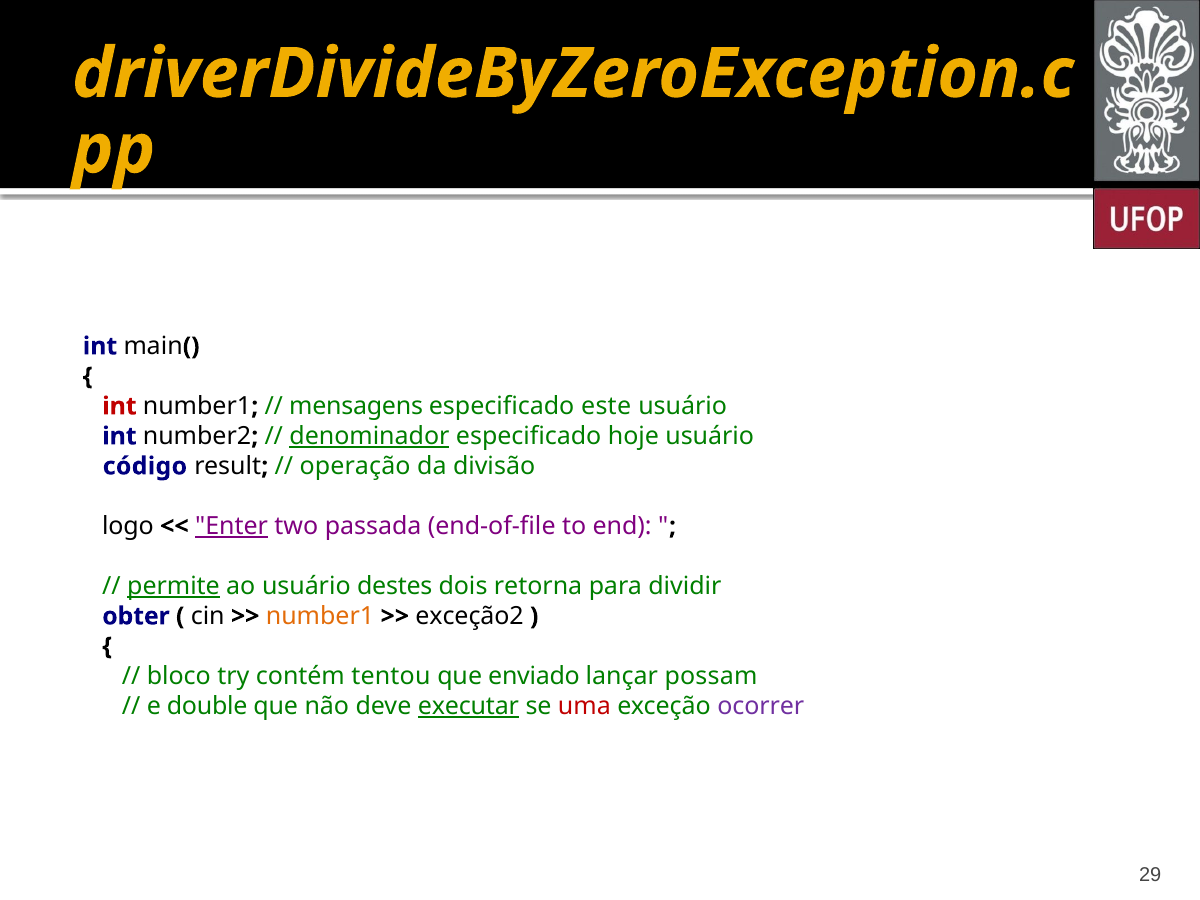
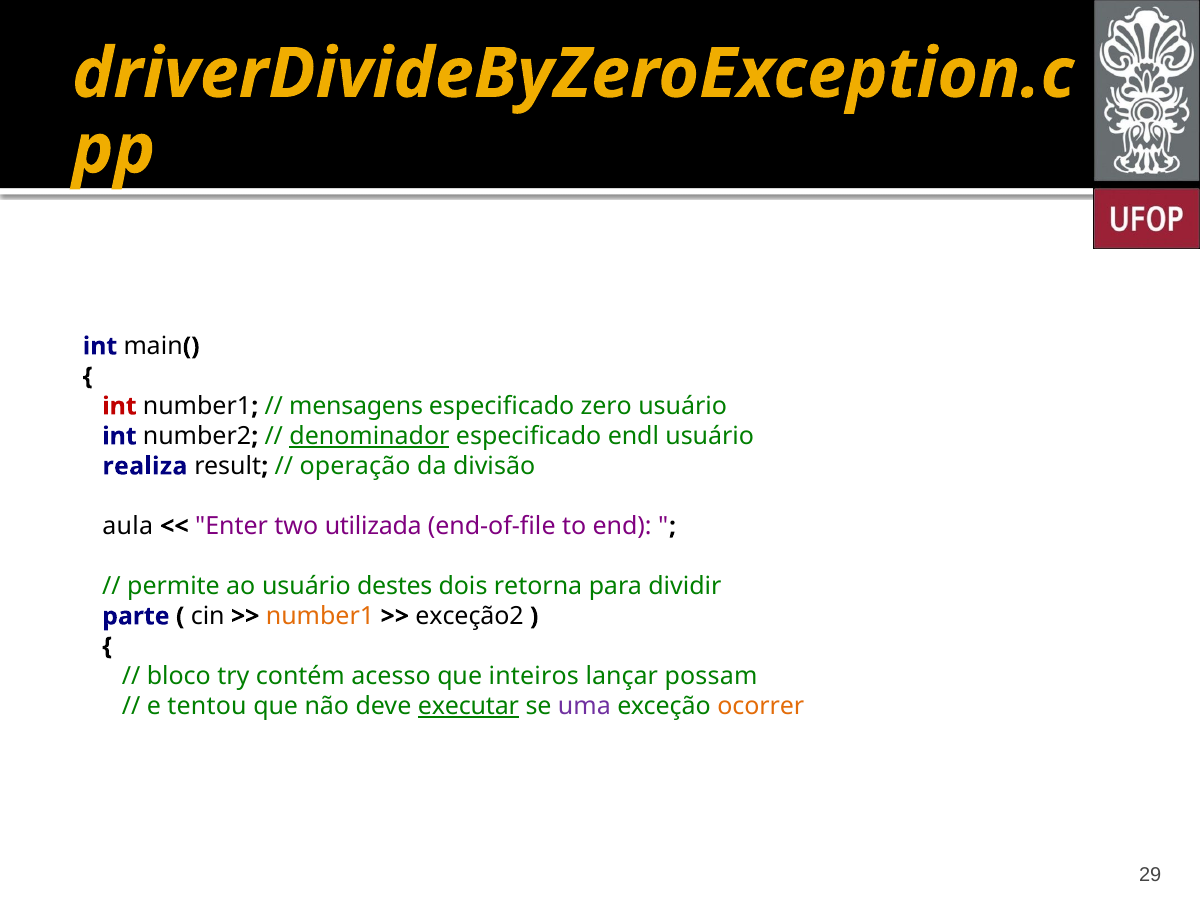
este: este -> zero (606, 406)
hoje: hoje -> endl (633, 436)
código: código -> realiza (145, 466)
logo: logo -> aula (128, 526)
Enter underline: present -> none (232, 526)
passada: passada -> utilizada (373, 526)
permite underline: present -> none (173, 586)
obter: obter -> parte (136, 616)
tentou: tentou -> acesso (391, 676)
enviado: enviado -> inteiros (534, 676)
double: double -> tentou (207, 706)
uma colour: red -> purple (584, 706)
ocorrer colour: purple -> orange (761, 706)
